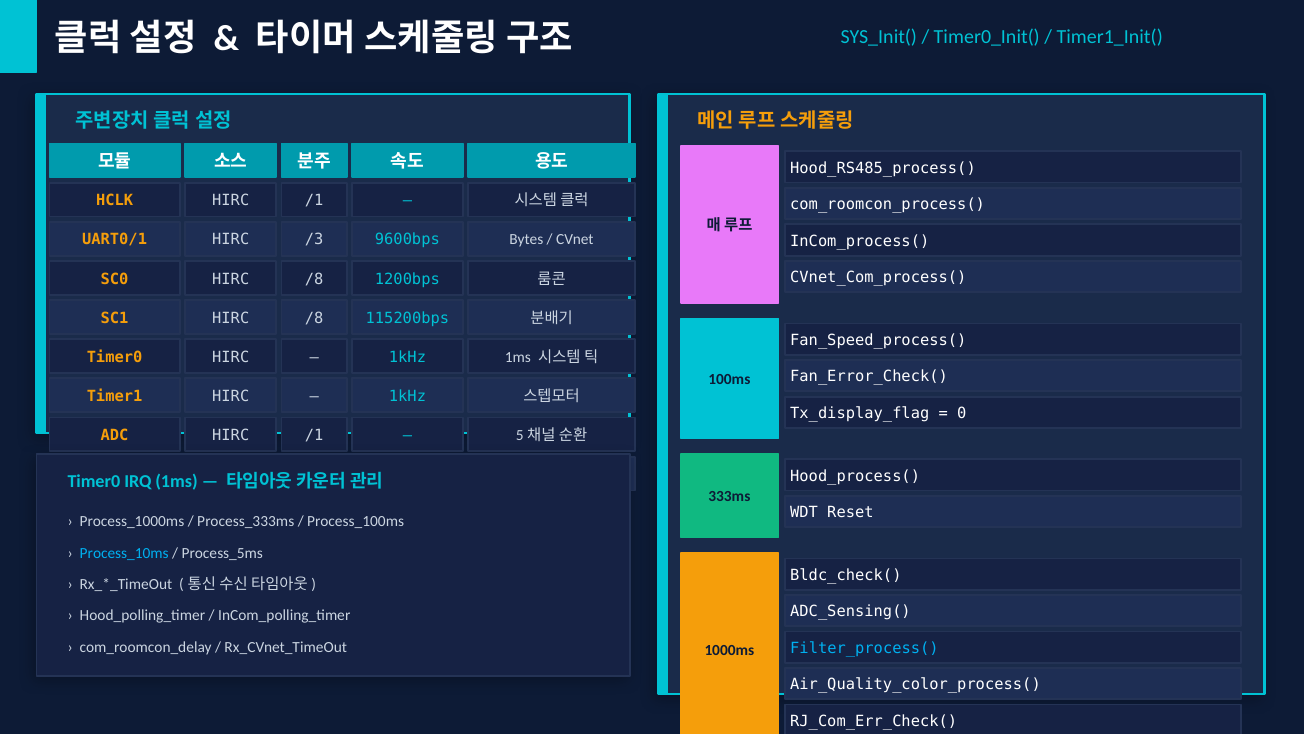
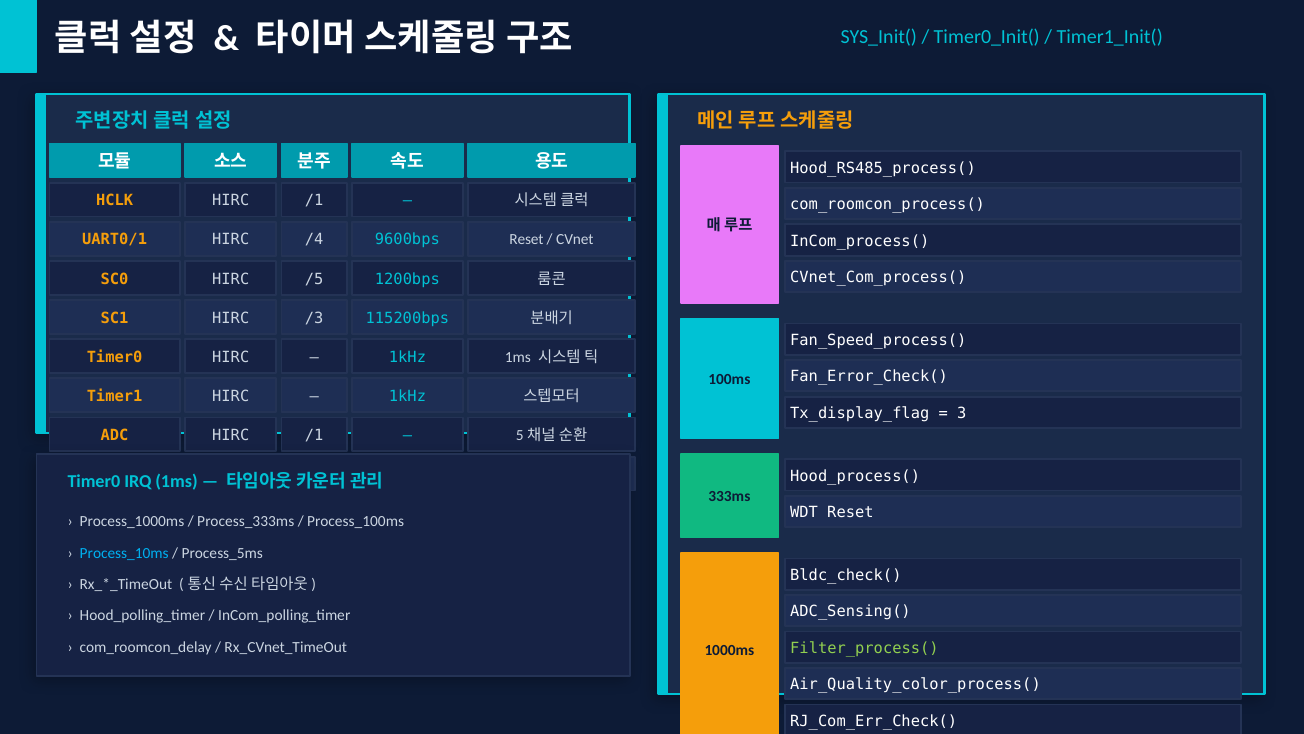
/3: /3 -> /4 (314, 240)
9600bps Bytes: Bytes -> Reset (526, 240)
SC0 HIRC /8: /8 -> /5 (314, 279)
SC1 HIRC /8: /8 -> /3 (314, 318)
0: 0 -> 3 (962, 413)
Filter_process( colour: light blue -> light green (864, 648)
